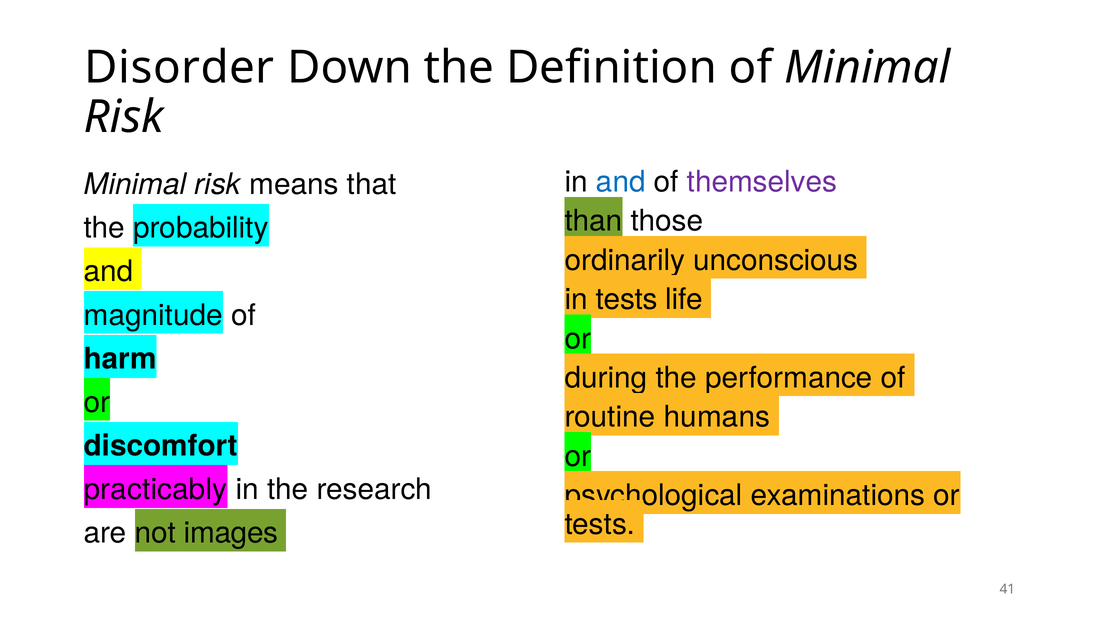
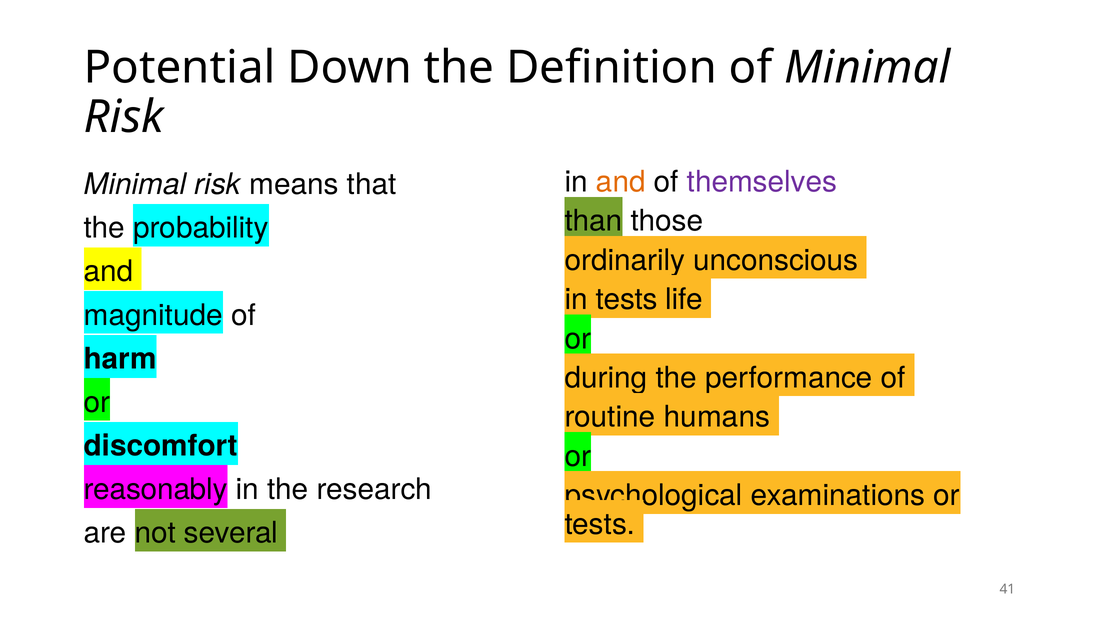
Disorder: Disorder -> Potential (180, 68)
and colour: blue -> orange (621, 182)
practicably: practicably -> reasonably (156, 490)
images: images -> several (231, 533)
